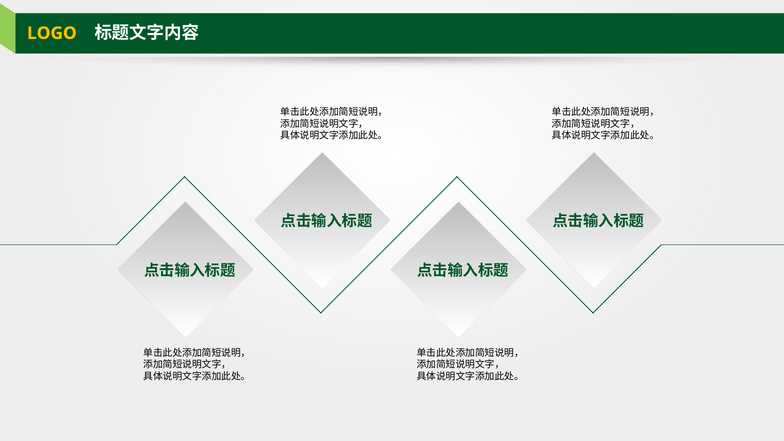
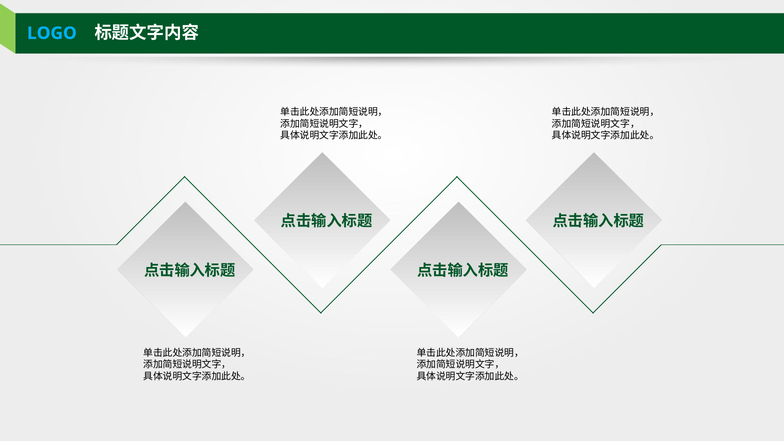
LOGO colour: yellow -> light blue (52, 33)
